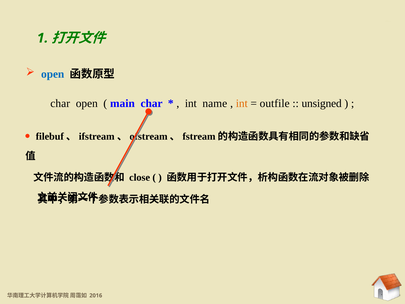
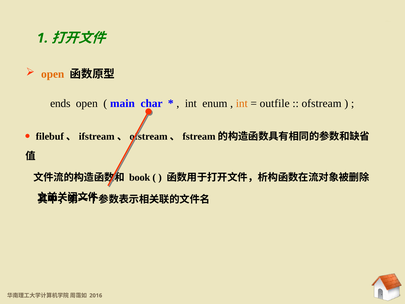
open colour: blue -> orange (53, 74)
char: char -> ends (60, 103)
name: name -> enum (215, 103)
unsigned: unsigned -> ofstream (322, 103)
close: close -> book (140, 177)
